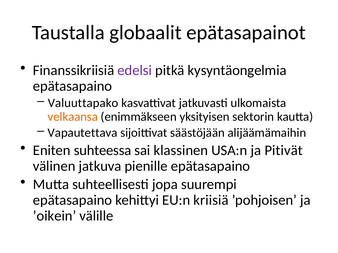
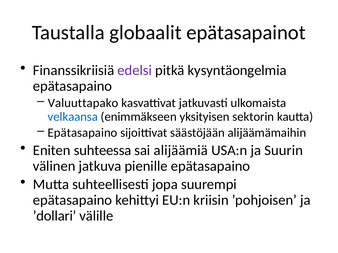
velkaansa colour: orange -> blue (73, 117)
Vapautettava: Vapautettava -> Epätasapaino (83, 133)
klassinen: klassinen -> alijäämiä (181, 151)
Pitivät: Pitivät -> Suurin (284, 151)
kriisiä: kriisiä -> kriisin (211, 200)
’oikein: ’oikein -> ’dollari (55, 216)
